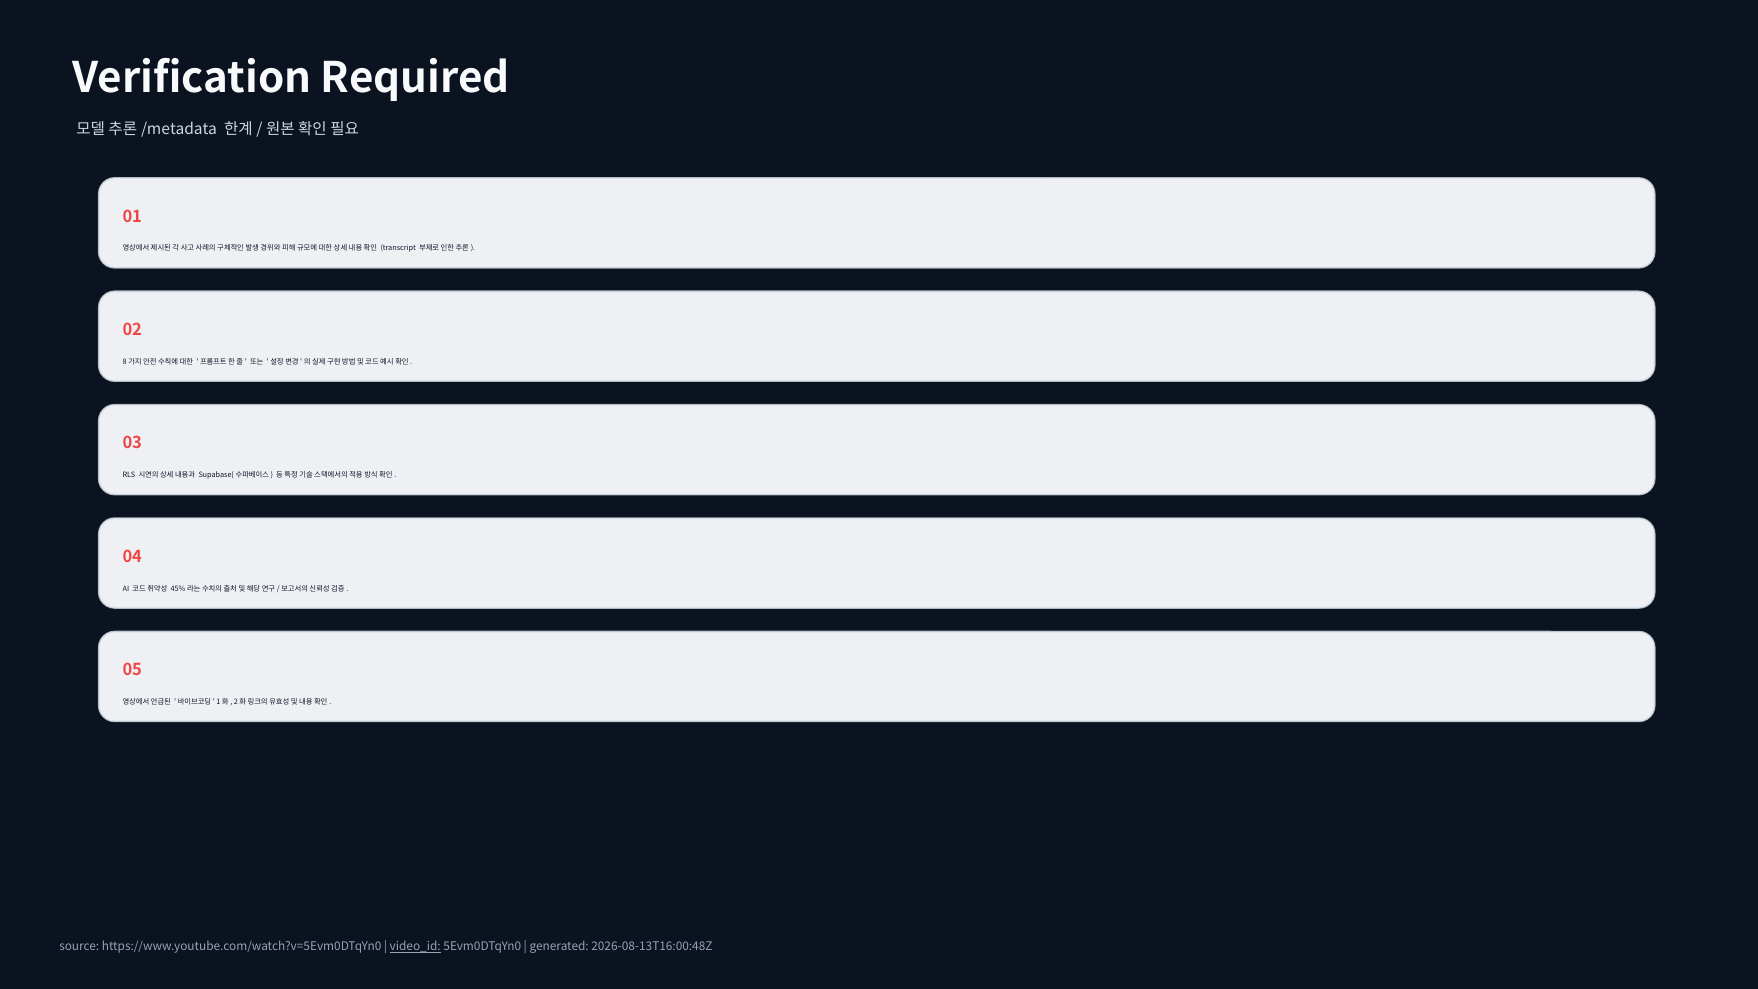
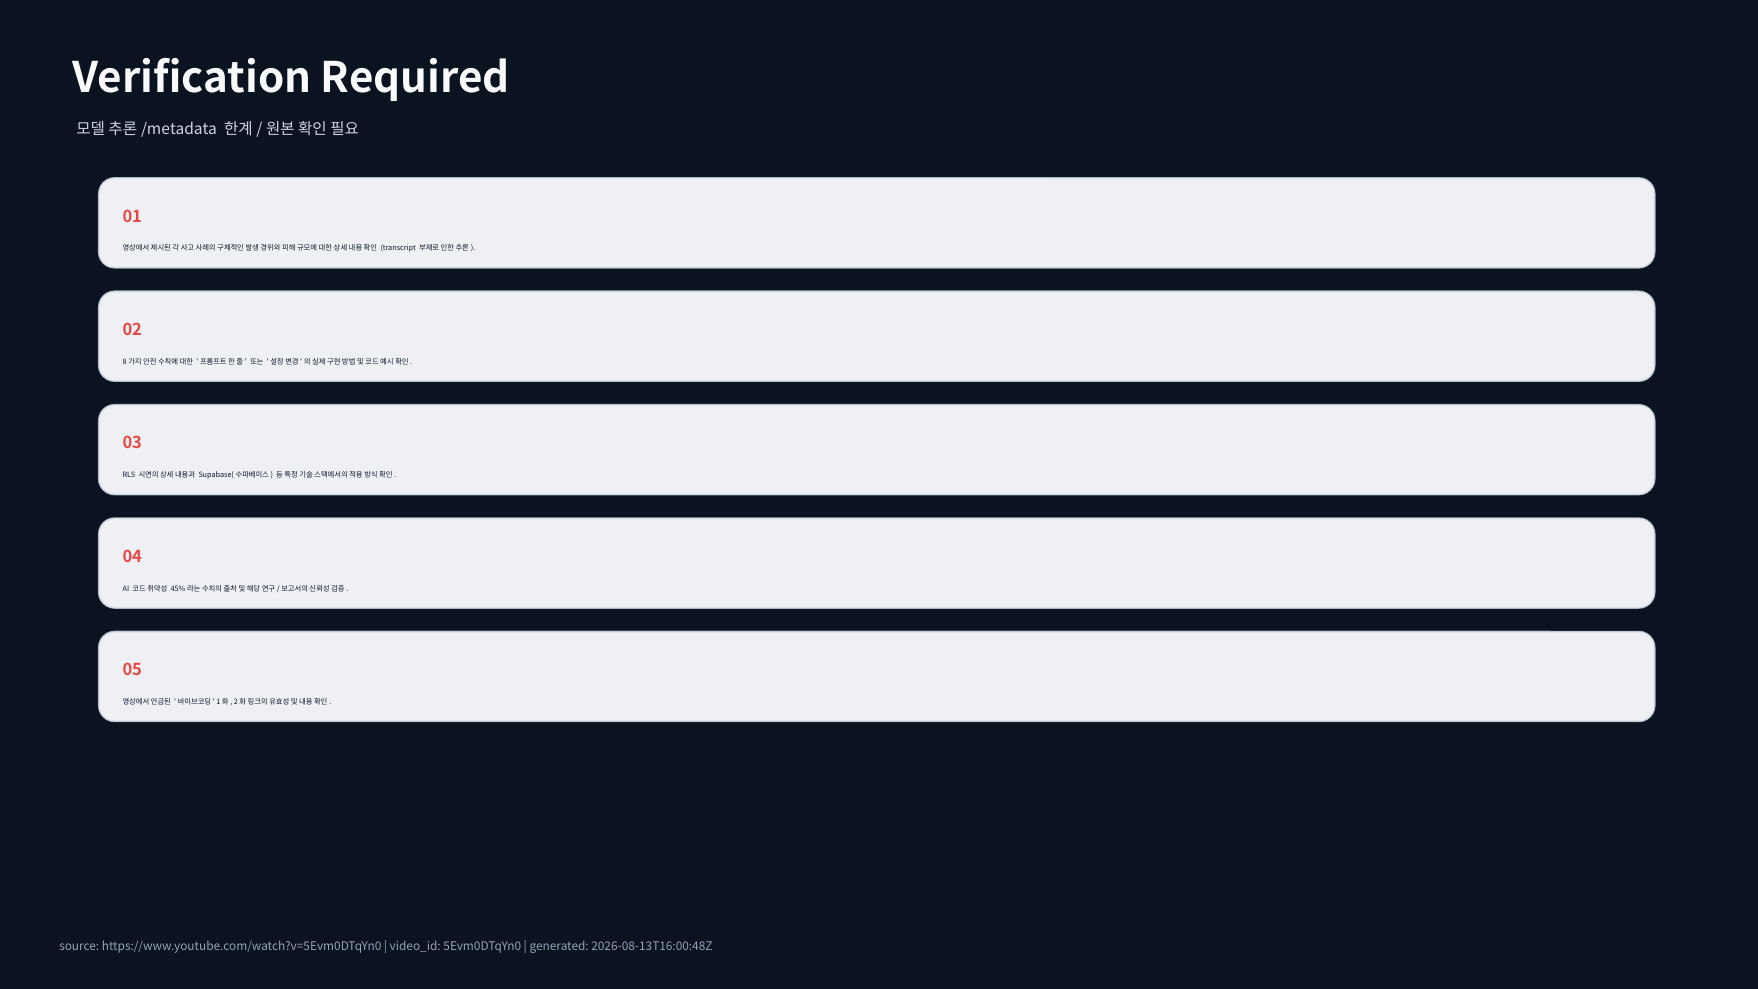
video_id underline: present -> none (415, 947)
